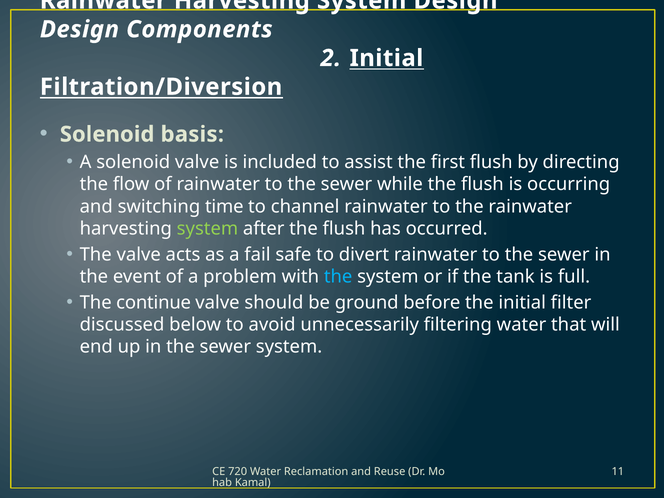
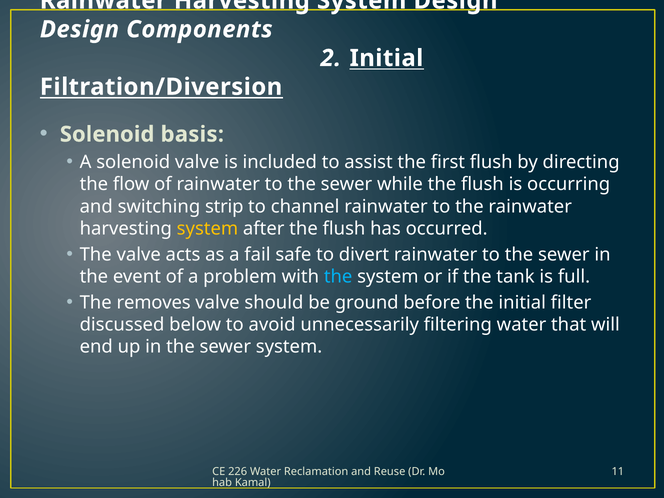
time: time -> strip (224, 206)
system colour: light green -> yellow (207, 229)
continue: continue -> removes (154, 303)
720: 720 -> 226 (238, 471)
